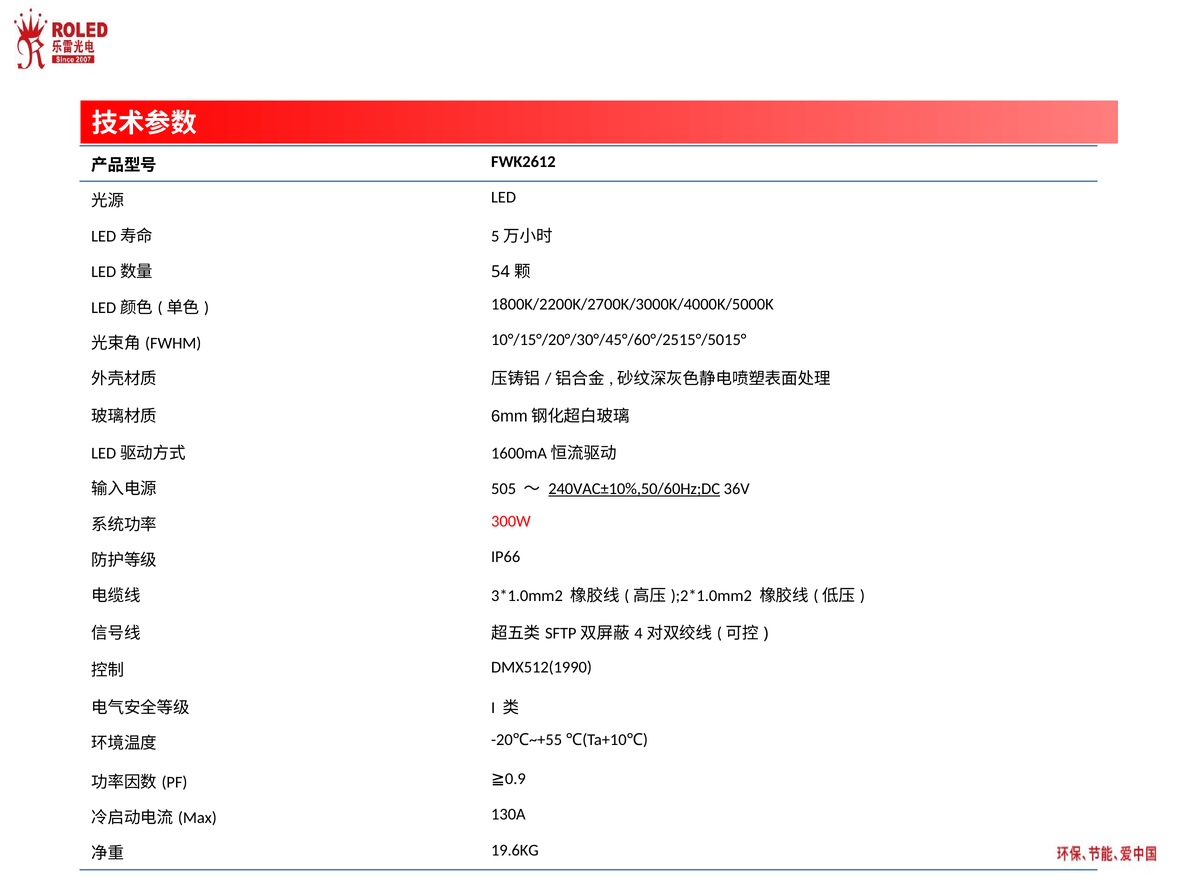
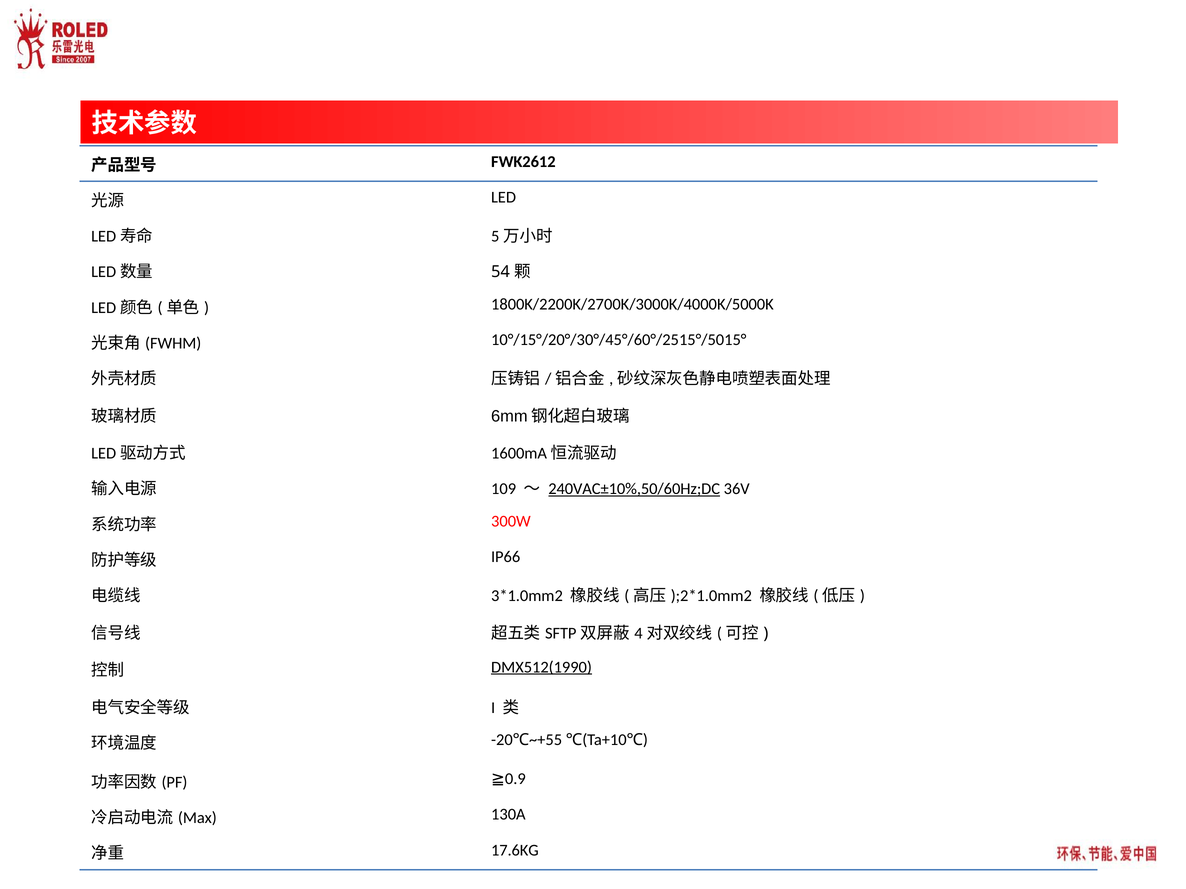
505: 505 -> 109 (504, 489)
DMX512(1990 underline: none -> present (542, 667)
19.6KG: 19.6KG -> 17.6KG (515, 851)
